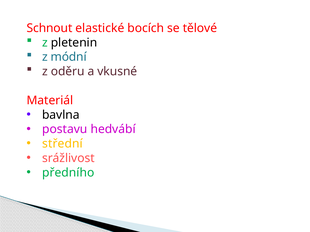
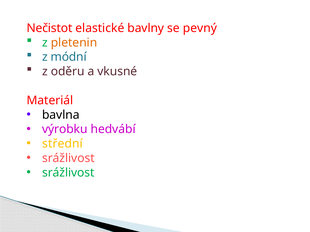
Schnout: Schnout -> Nečistot (49, 28)
bocích: bocích -> bavlny (146, 28)
tělové: tělové -> pevný (200, 28)
pletenin colour: black -> orange (74, 43)
postavu: postavu -> výrobku (65, 130)
předního: předního -> srážlivost (68, 173)
